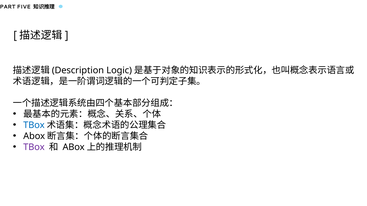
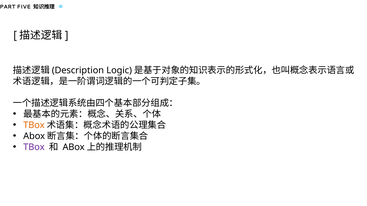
TBox colour: blue -> orange (34, 125)
